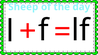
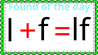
Sheep: Sheep -> Found (23, 7)
